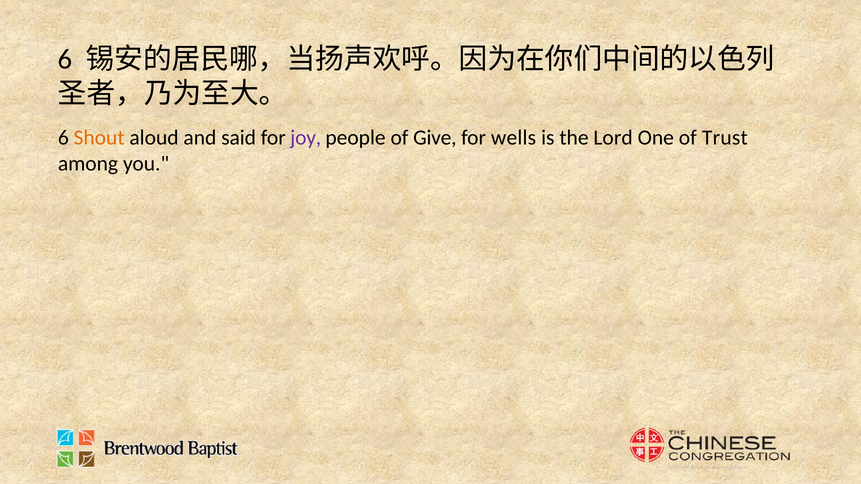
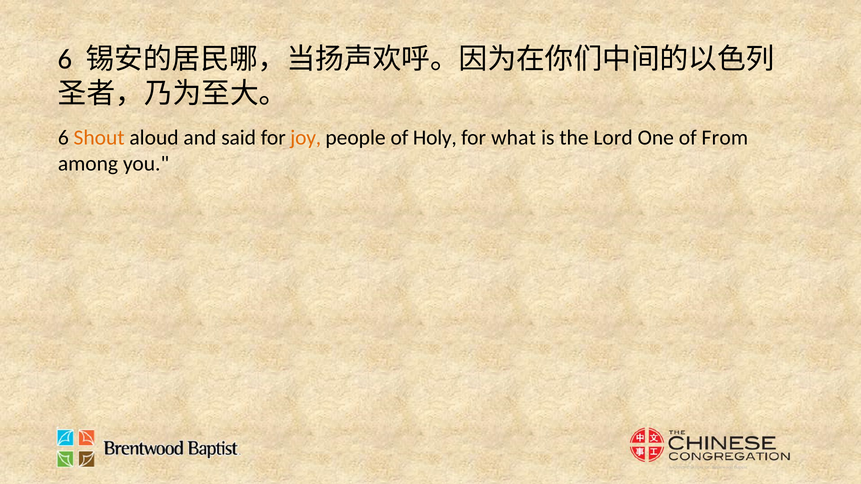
joy colour: purple -> orange (306, 138)
Give: Give -> Holy (435, 138)
wells: wells -> what (514, 138)
Trust: Trust -> From (725, 138)
